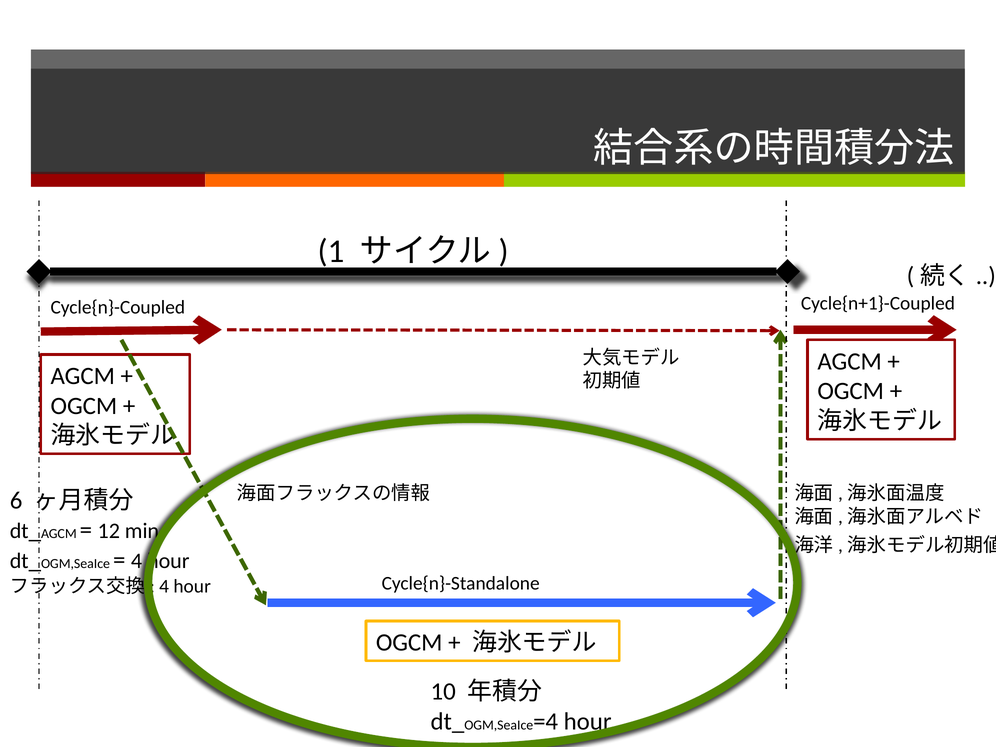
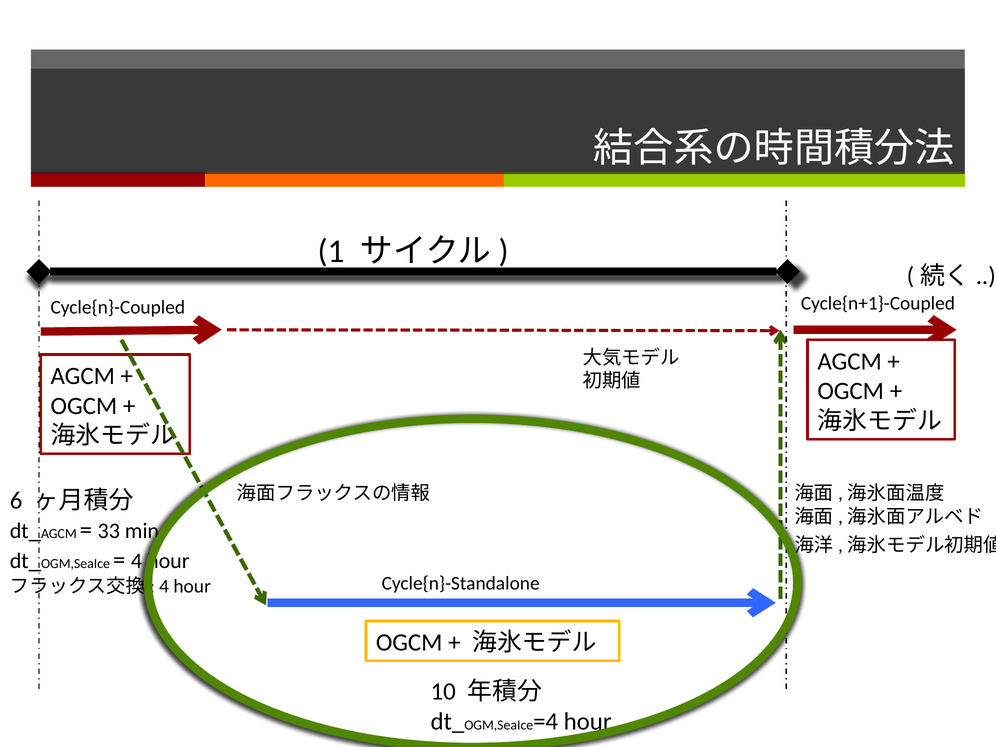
12: 12 -> 33 (109, 531)
